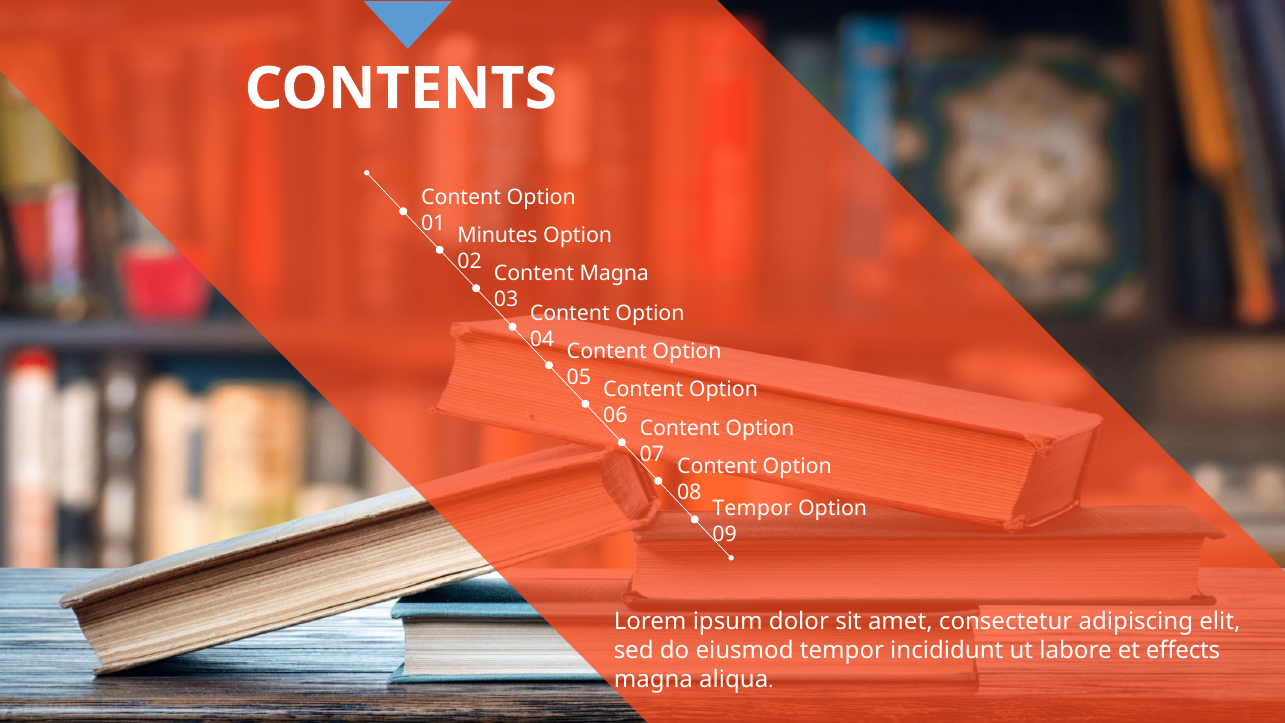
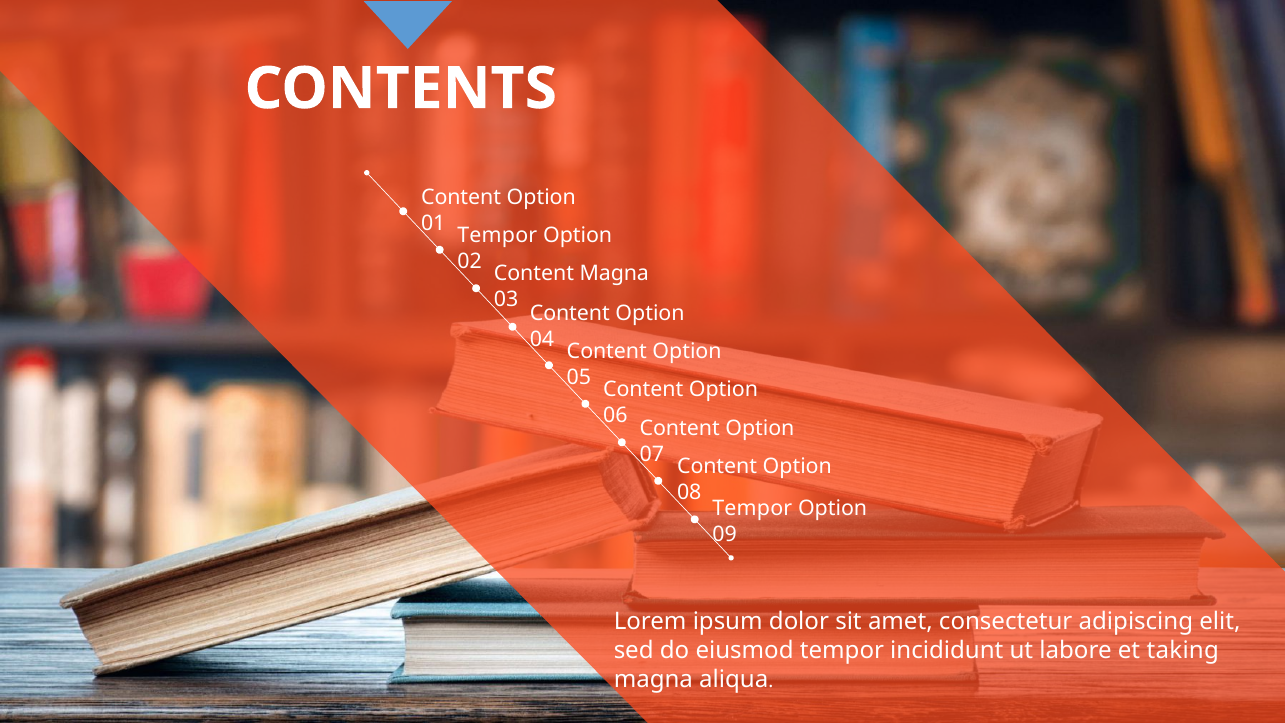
Minutes: Minutes -> Tempor (497, 235)
effects: effects -> taking (1183, 651)
